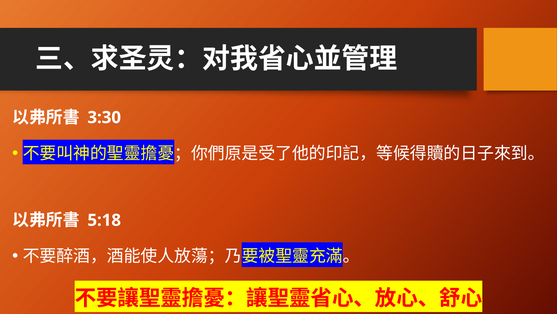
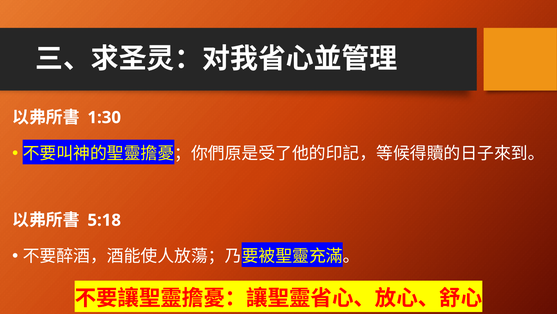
3:30: 3:30 -> 1:30 (104, 117)
